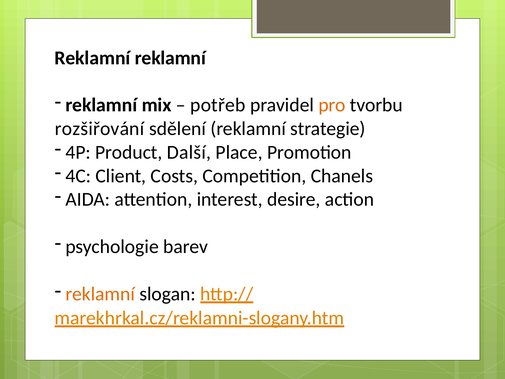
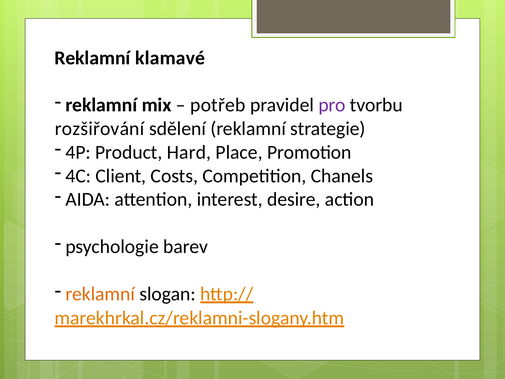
Reklamní reklamní: reklamní -> klamavé (170, 58)
pro colour: orange -> purple (332, 105)
Další: Další -> Hard (189, 152)
